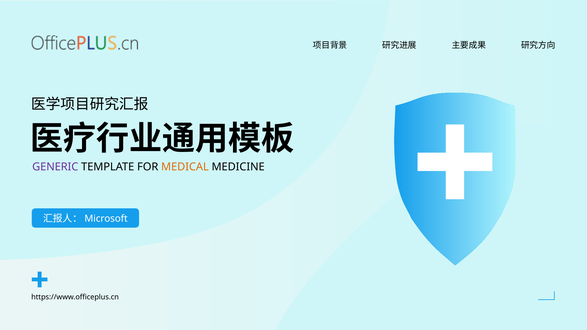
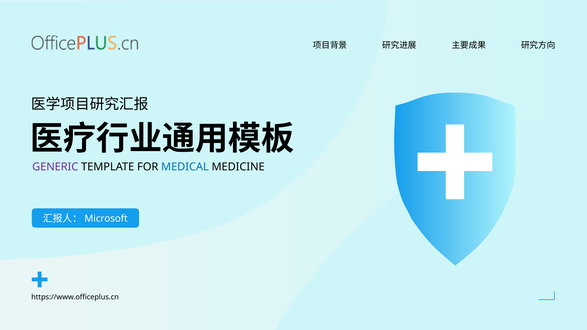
MEDICAL colour: orange -> blue (185, 167)
